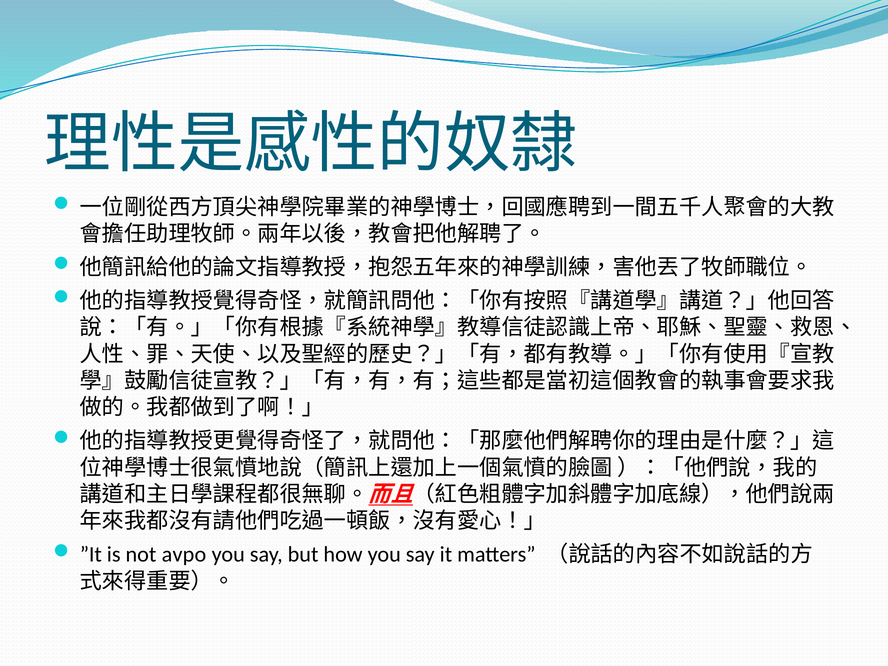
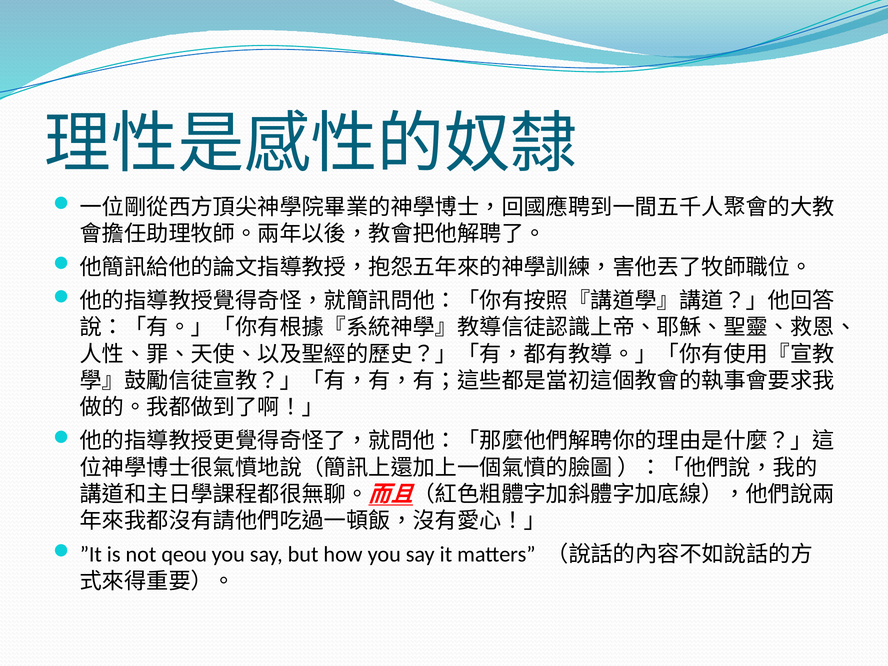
avpo: avpo -> qeou (184, 555)
